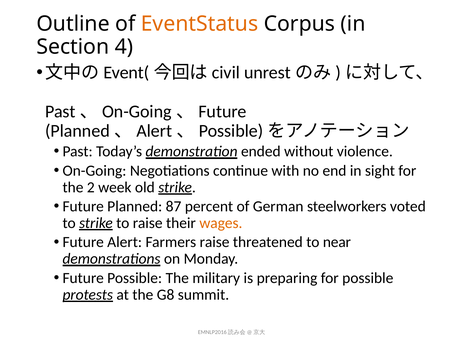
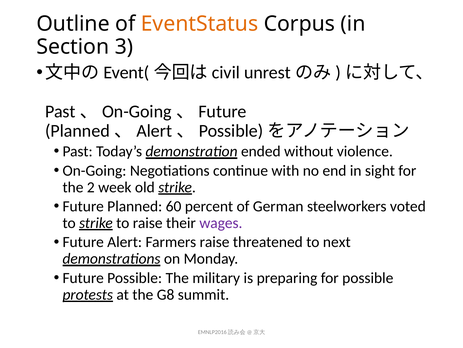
4: 4 -> 3 (124, 47)
87: 87 -> 60 (174, 206)
wages colour: orange -> purple (221, 223)
near: near -> next (337, 242)
